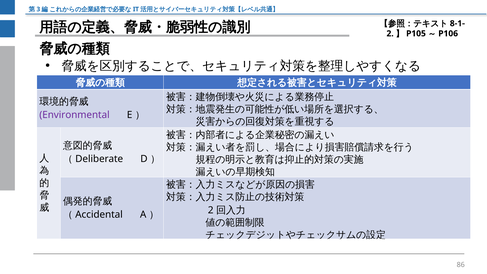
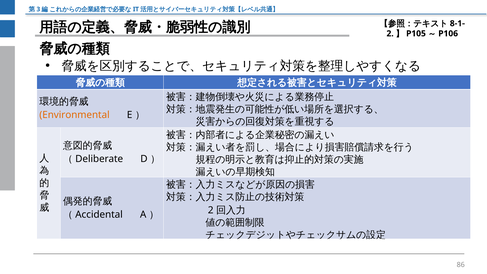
Environmental colour: purple -> orange (75, 115)
